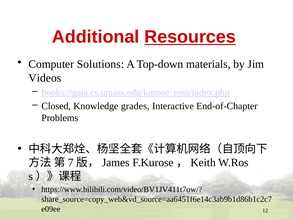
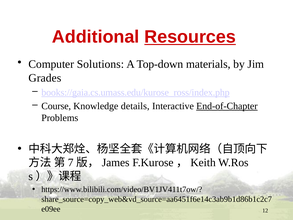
Videos: Videos -> Grades (45, 78)
Closed: Closed -> Course (56, 106)
grades: grades -> details (135, 106)
End-of-Chapter underline: none -> present (227, 106)
